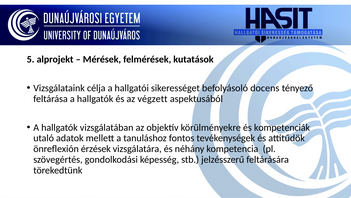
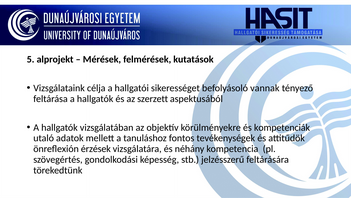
docens: docens -> vannak (265, 88)
végzett: végzett -> szerzett (153, 98)
